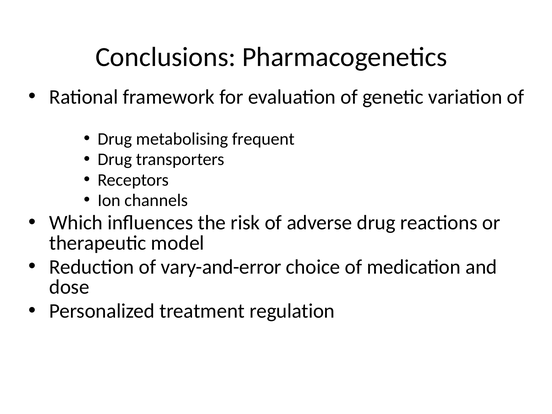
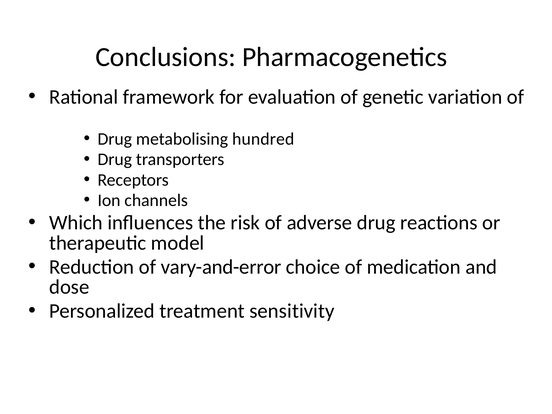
frequent: frequent -> hundred (263, 139)
regulation: regulation -> sensitivity (292, 311)
